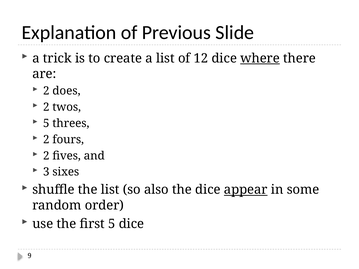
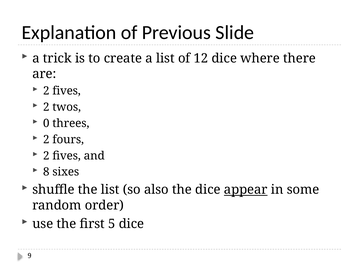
where underline: present -> none (260, 58)
does: does -> fives (67, 91)
5: 5 -> 0 (46, 123)
3: 3 -> 8 (46, 172)
